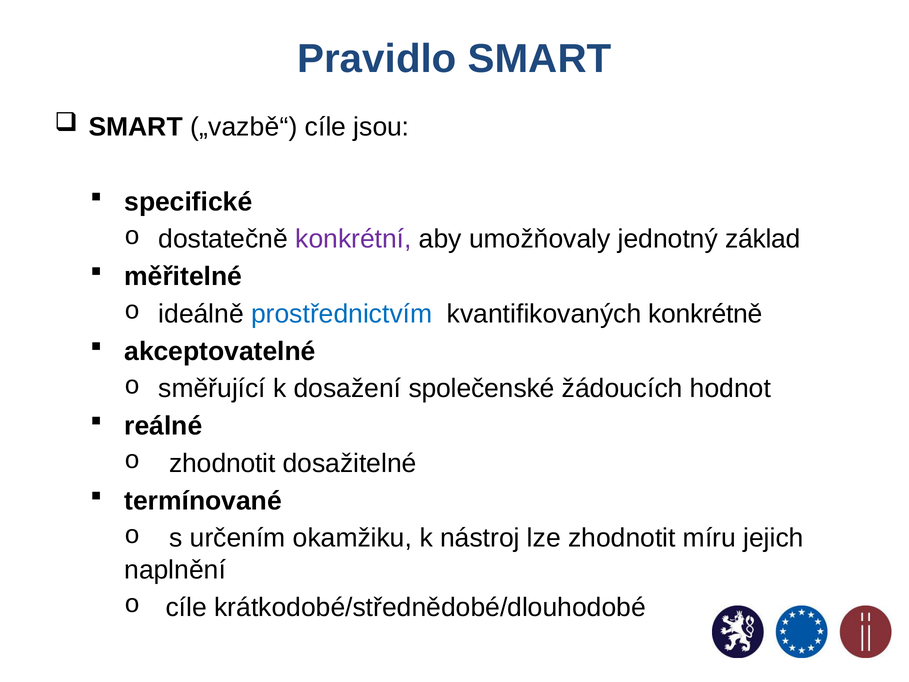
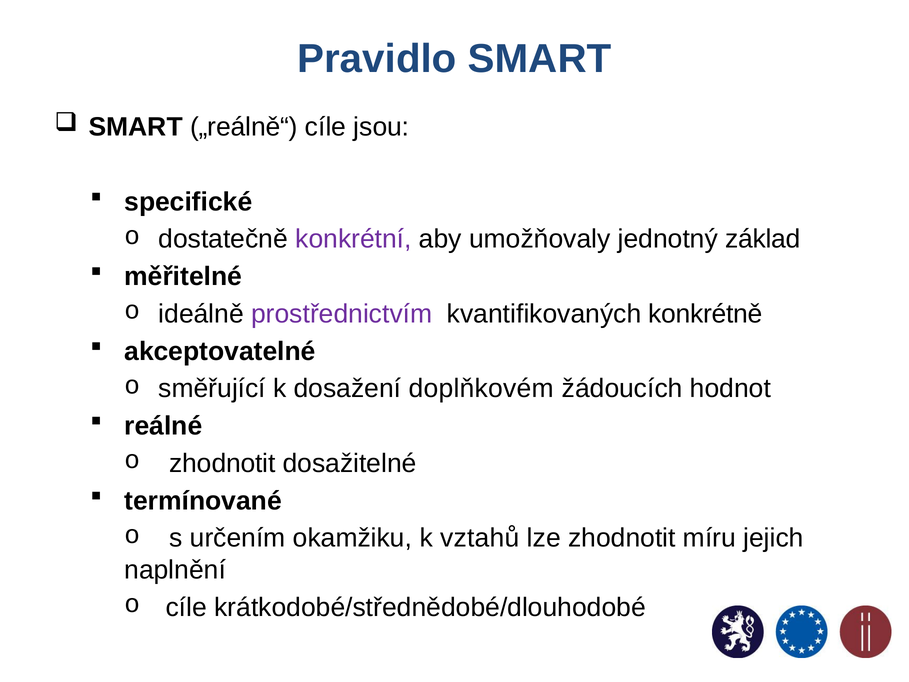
„vazbě“: „vazbě“ -> „reálně“ (244, 127)
prostřednictvím colour: blue -> purple (342, 314)
společenské: společenské -> doplňkovém (481, 388)
nástroj: nástroj -> vztahů (480, 538)
